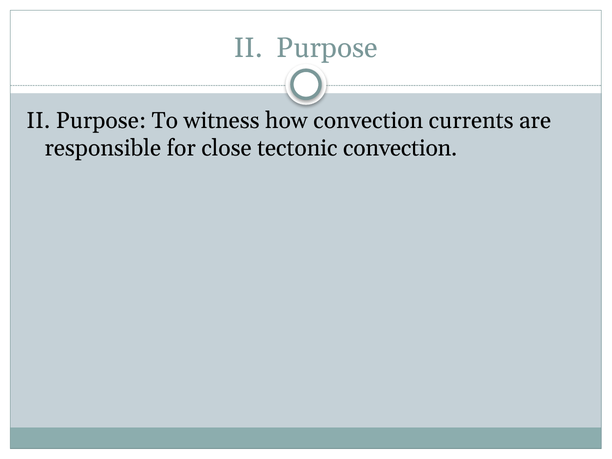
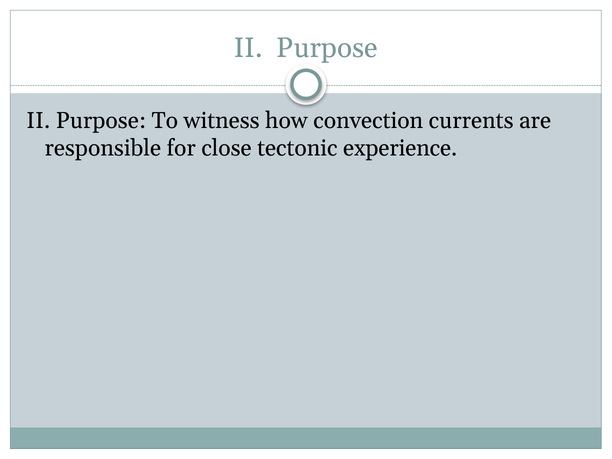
tectonic convection: convection -> experience (400, 148)
